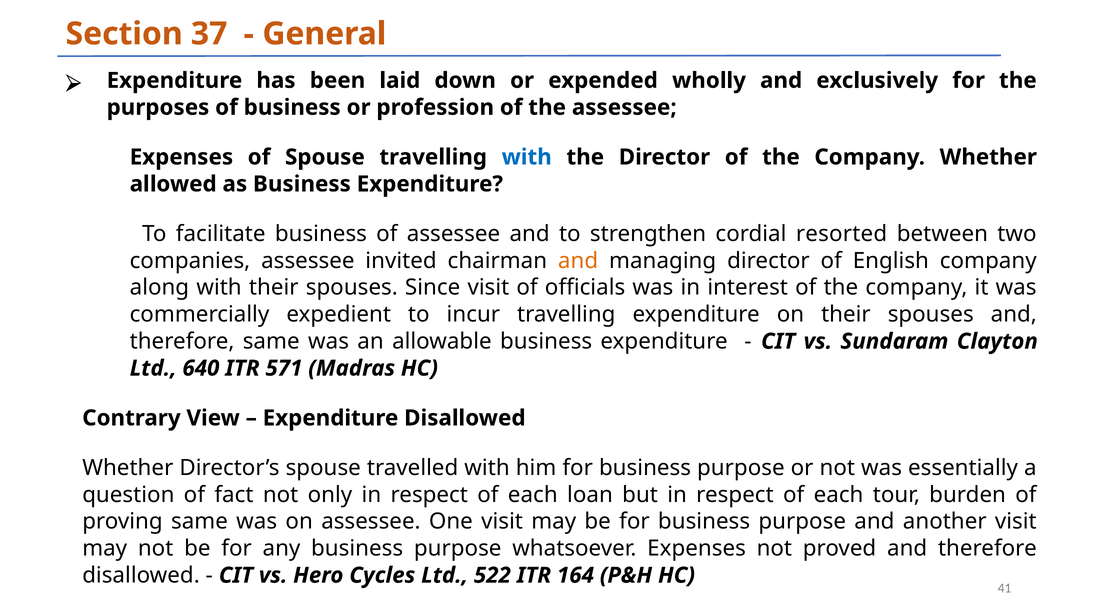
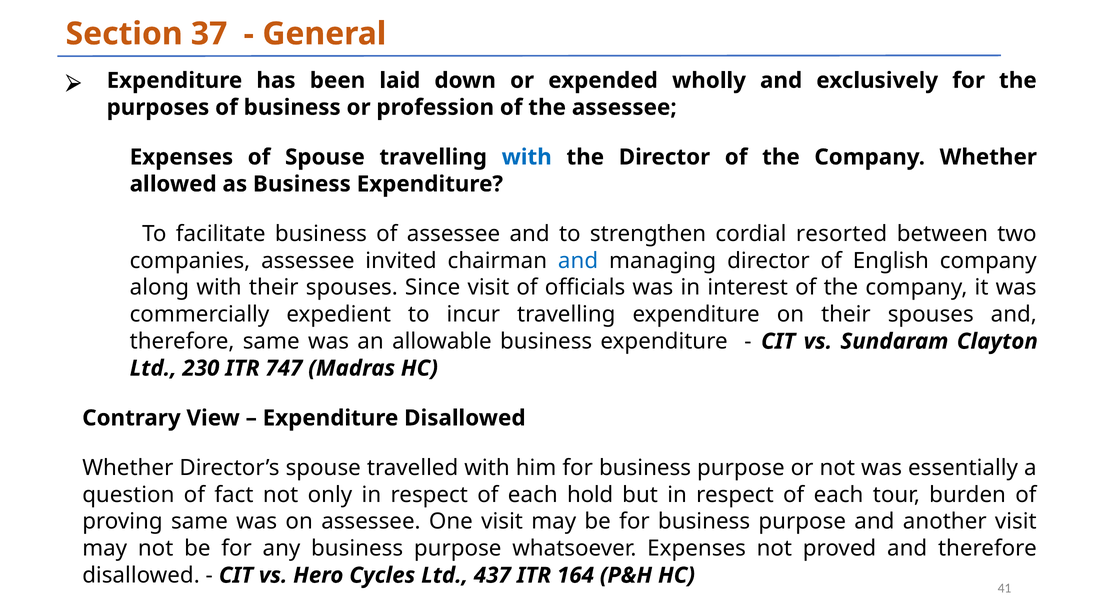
and colour: orange -> blue (578, 261)
640: 640 -> 230 (201, 368)
571: 571 -> 747 (284, 368)
loan: loan -> hold (590, 495)
522: 522 -> 437 (492, 575)
